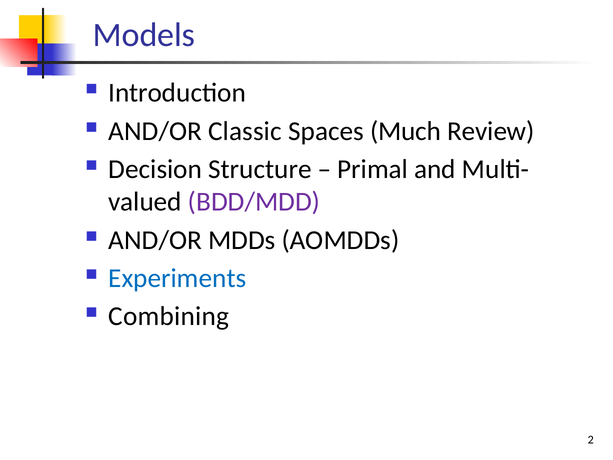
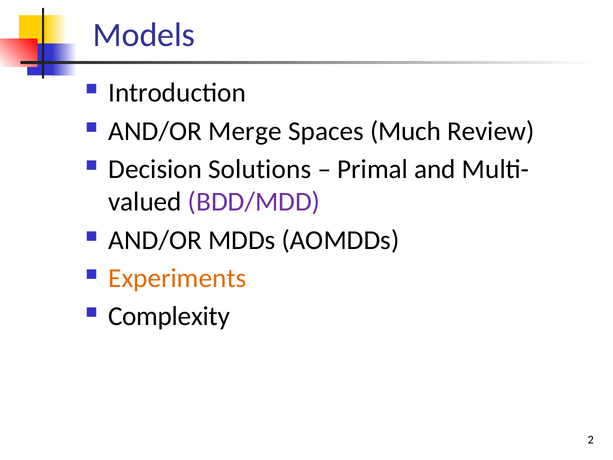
Classic: Classic -> Merge (245, 131)
Structure: Structure -> Solutions (260, 169)
Experiments colour: blue -> orange (177, 278)
Combining: Combining -> Complexity (169, 316)
